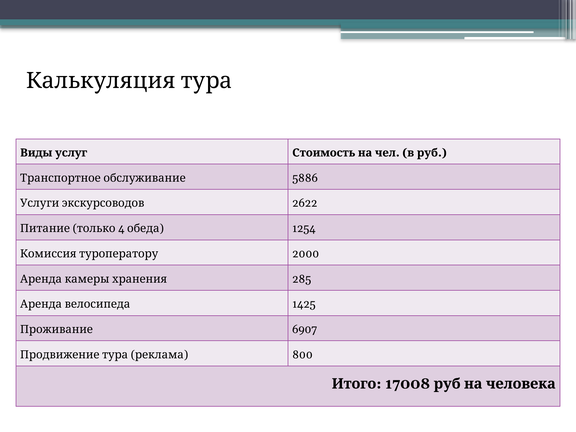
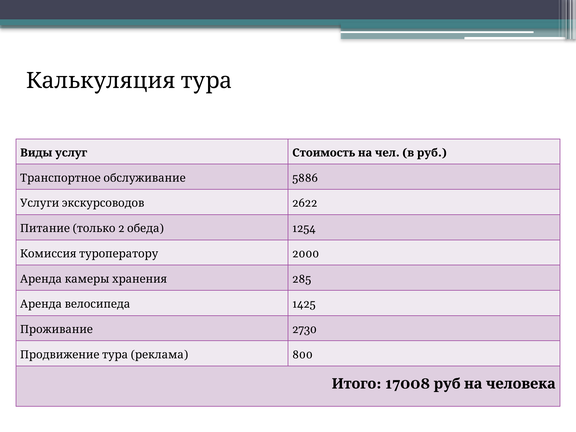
4: 4 -> 2 (121, 229)
6907: 6907 -> 2730 (305, 329)
